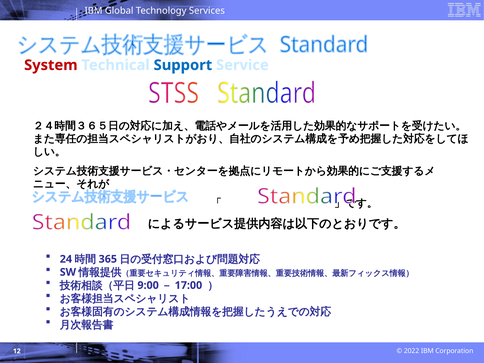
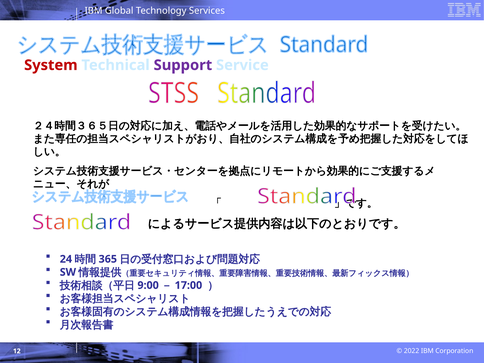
Support colour: blue -> purple (183, 65)
